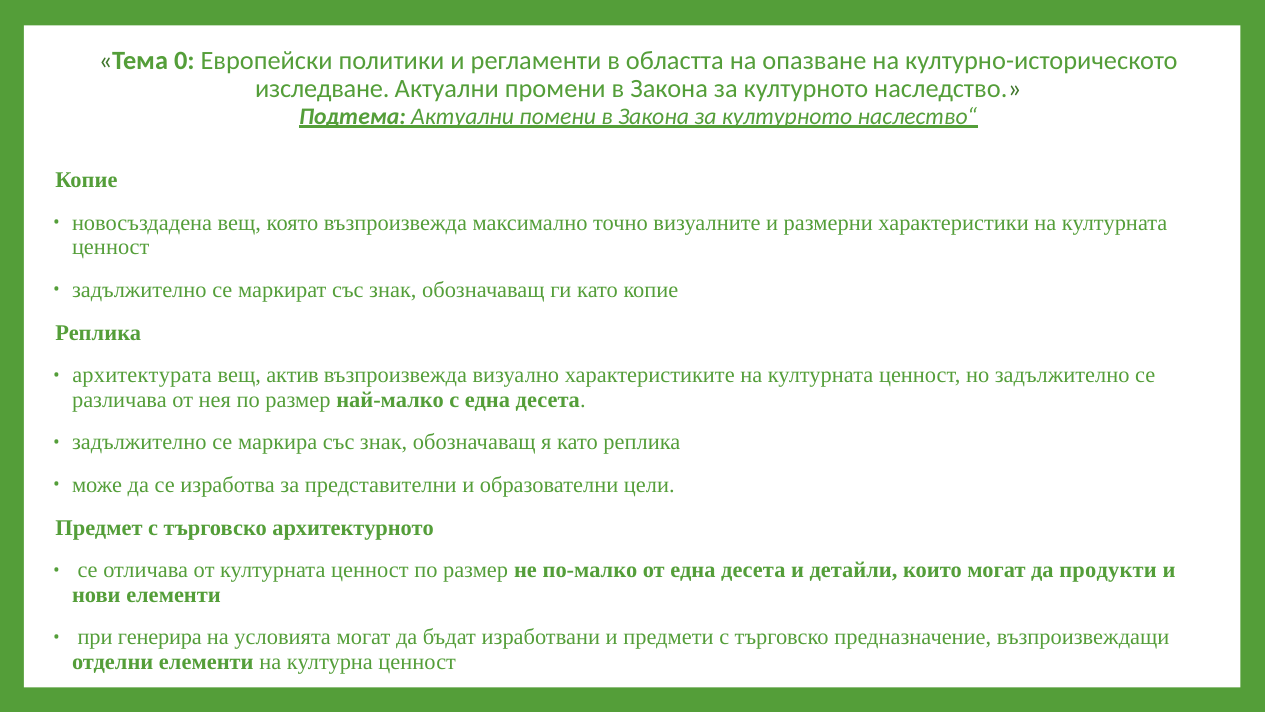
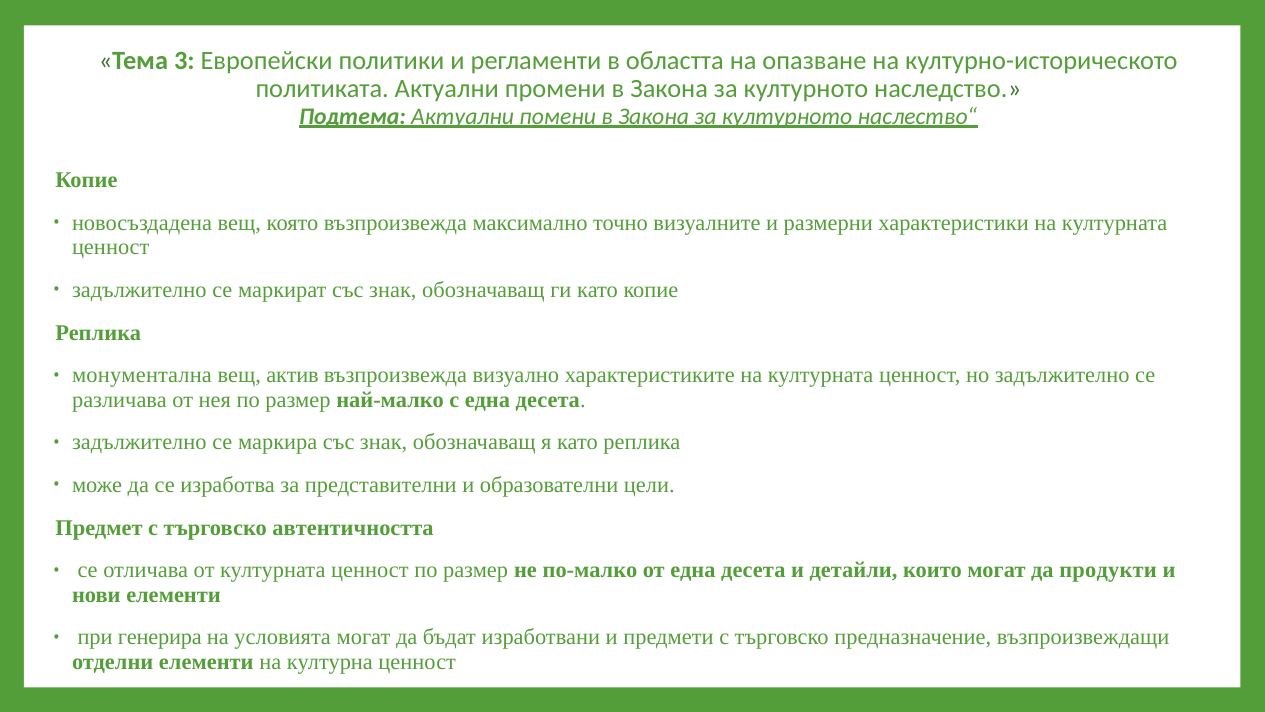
0: 0 -> 3 (184, 61)
изследване: изследване -> политиката (322, 89)
архитектурата: архитектурата -> монументална (142, 375)
архитектурното: архитектурното -> автентичността (353, 527)
